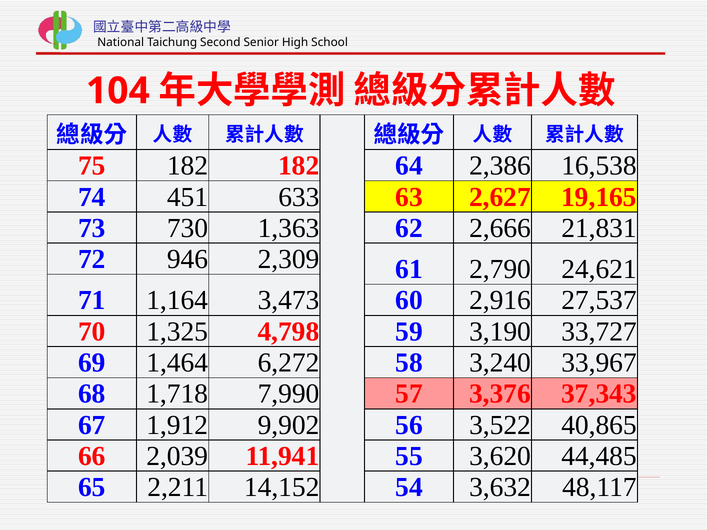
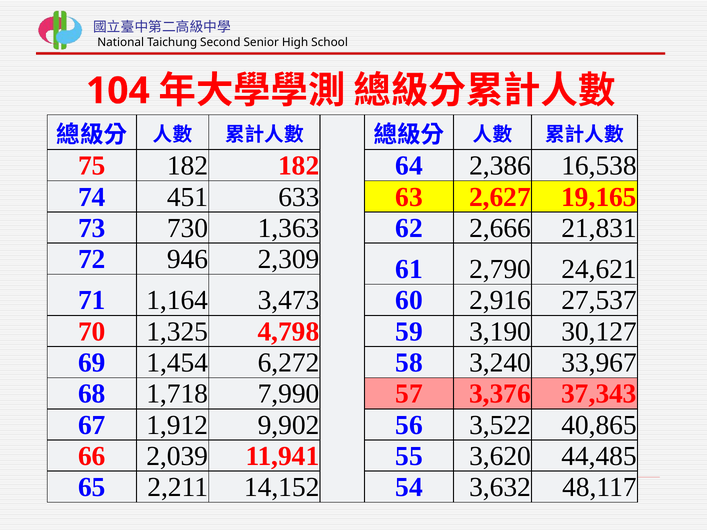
33,727: 33,727 -> 30,127 (599, 332)
1,464: 1,464 -> 1,454 (177, 363)
